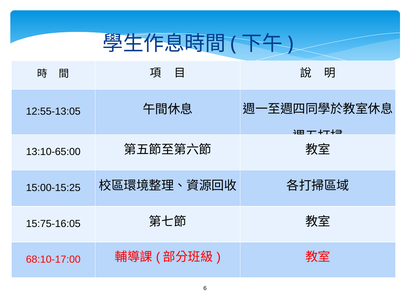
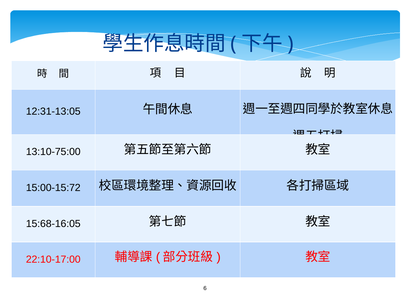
12:55-13:05: 12:55-13:05 -> 12:31-13:05 (53, 112)
13:10-65:00: 13:10-65:00 -> 13:10-75:00 (53, 152)
15:00-15:25: 15:00-15:25 -> 15:00-15:72 (53, 188)
15:75-16:05: 15:75-16:05 -> 15:68-16:05 (53, 224)
68:10-17:00: 68:10-17:00 -> 22:10-17:00 (53, 260)
